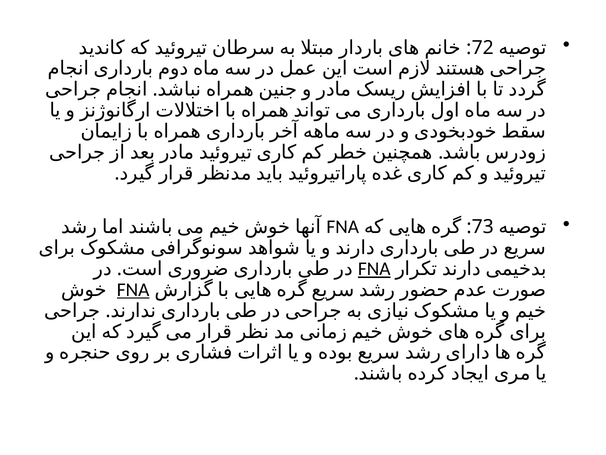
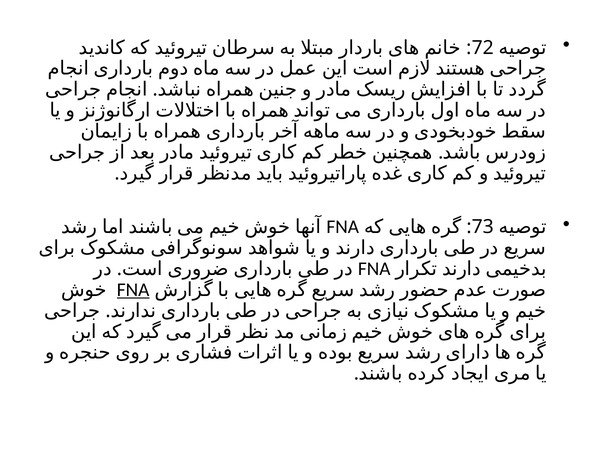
FNA underline: present -> none (374, 269)
